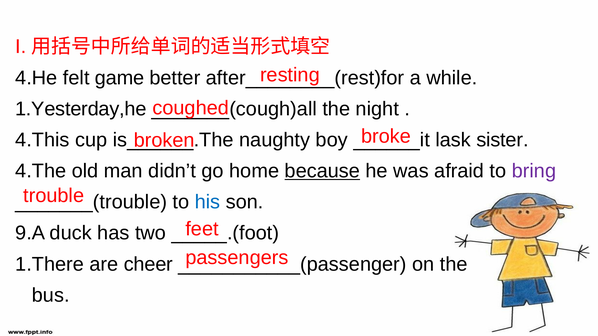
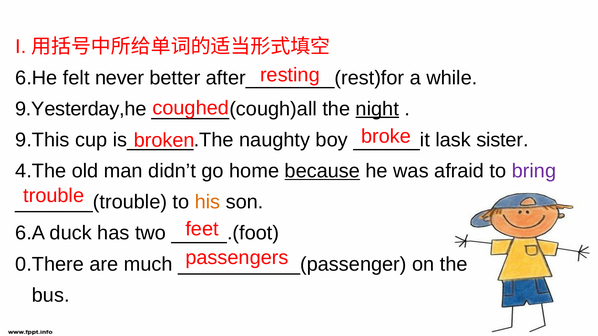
4.He: 4.He -> 6.He (36, 78)
game: game -> never (120, 78)
1.Yesterday,he: 1.Yesterday,he -> 9.Yesterday,he (81, 109)
night underline: none -> present (377, 109)
4.This: 4.This -> 9.This (42, 140)
his colour: blue -> orange (208, 202)
9.A: 9.A -> 6.A (30, 233)
1.There: 1.There -> 0.There (50, 264)
cheer: cheer -> much (148, 264)
